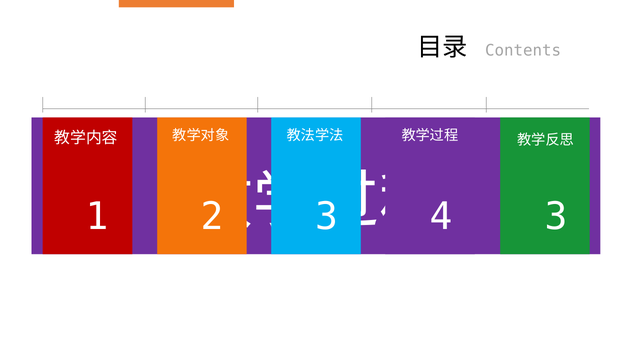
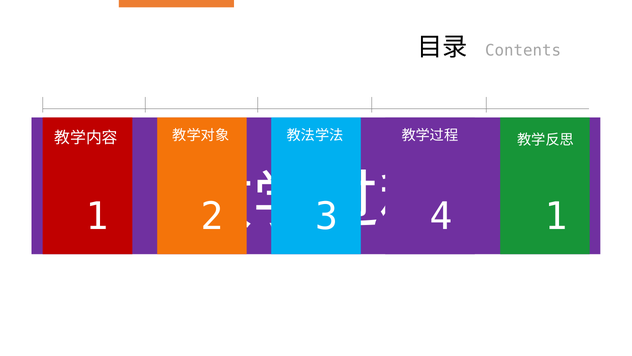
3: 3 -> 1 (556, 217)
